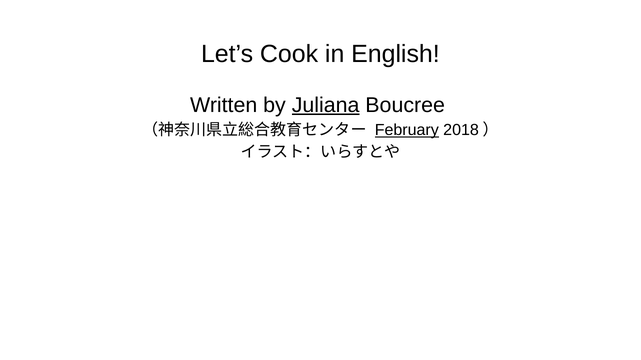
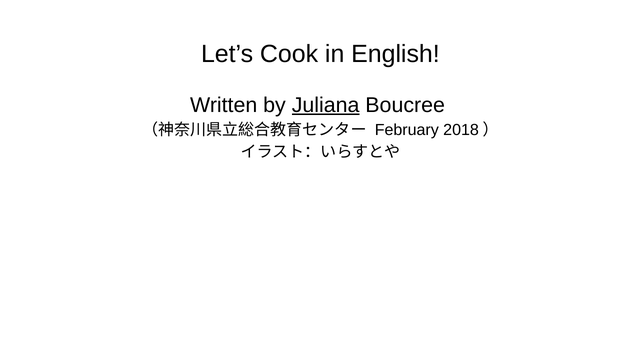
February underline: present -> none (407, 130)
